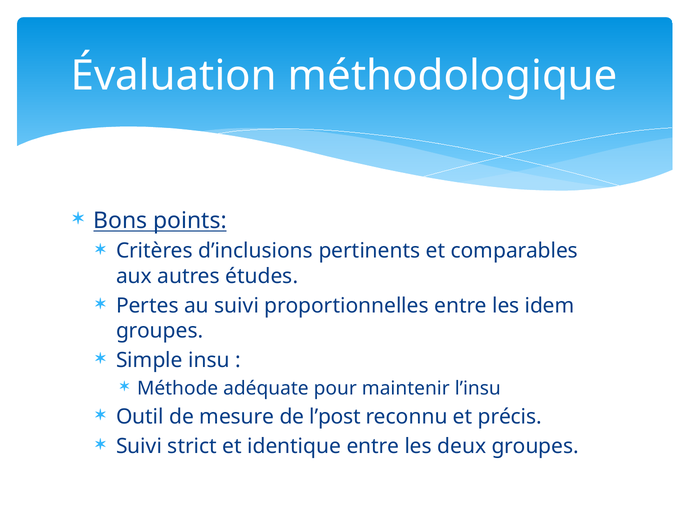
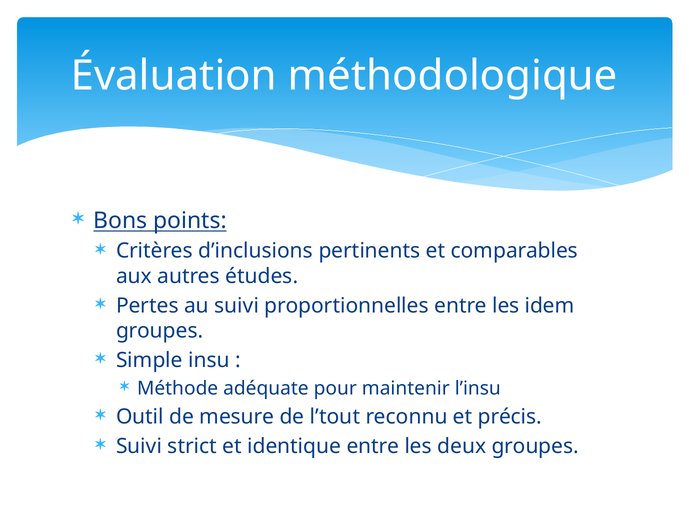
l’post: l’post -> l’tout (335, 416)
